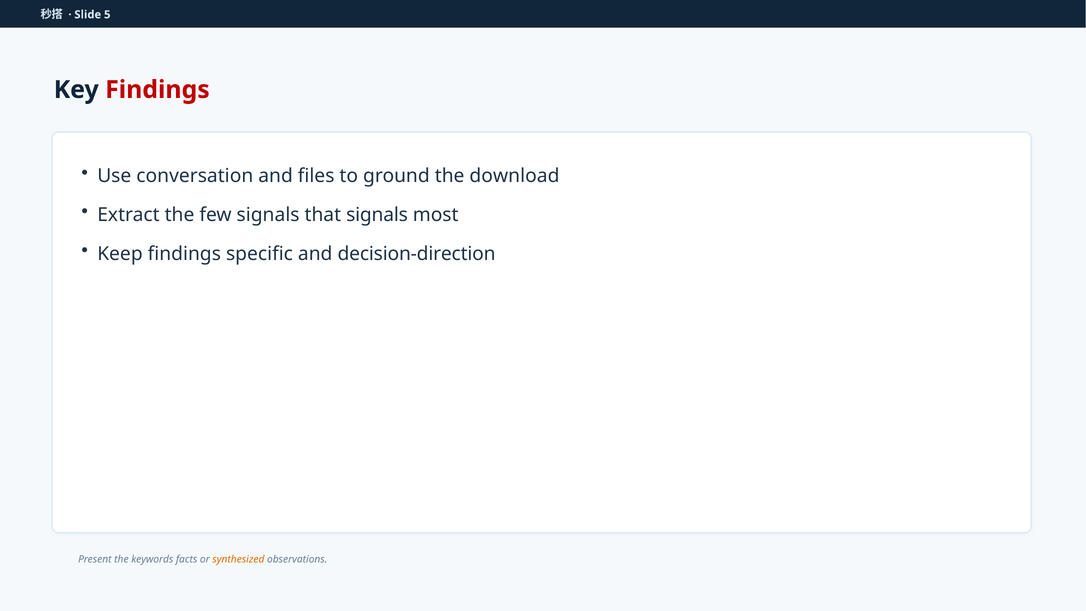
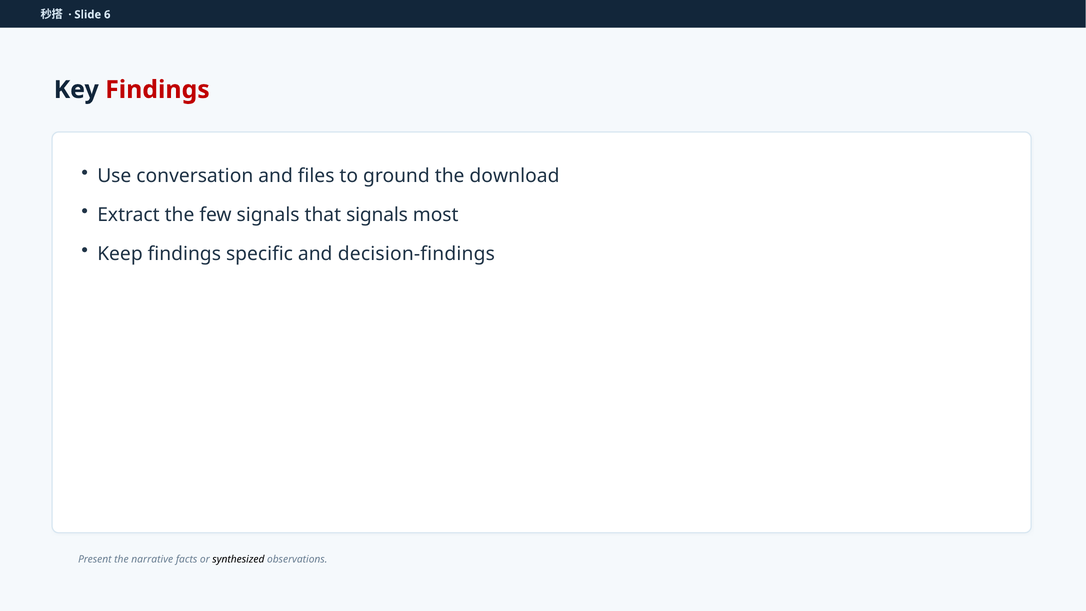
5: 5 -> 6 (107, 15)
decision-direction: decision-direction -> decision-findings (416, 254)
keywords: keywords -> narrative (152, 559)
synthesized colour: orange -> black (238, 559)
